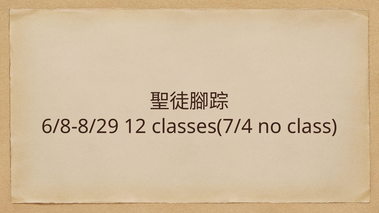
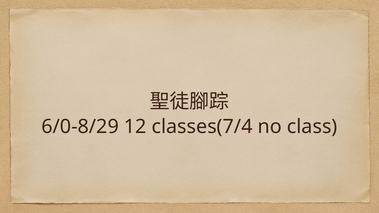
6/8-8/29: 6/8-8/29 -> 6/0-8/29 (80, 127)
